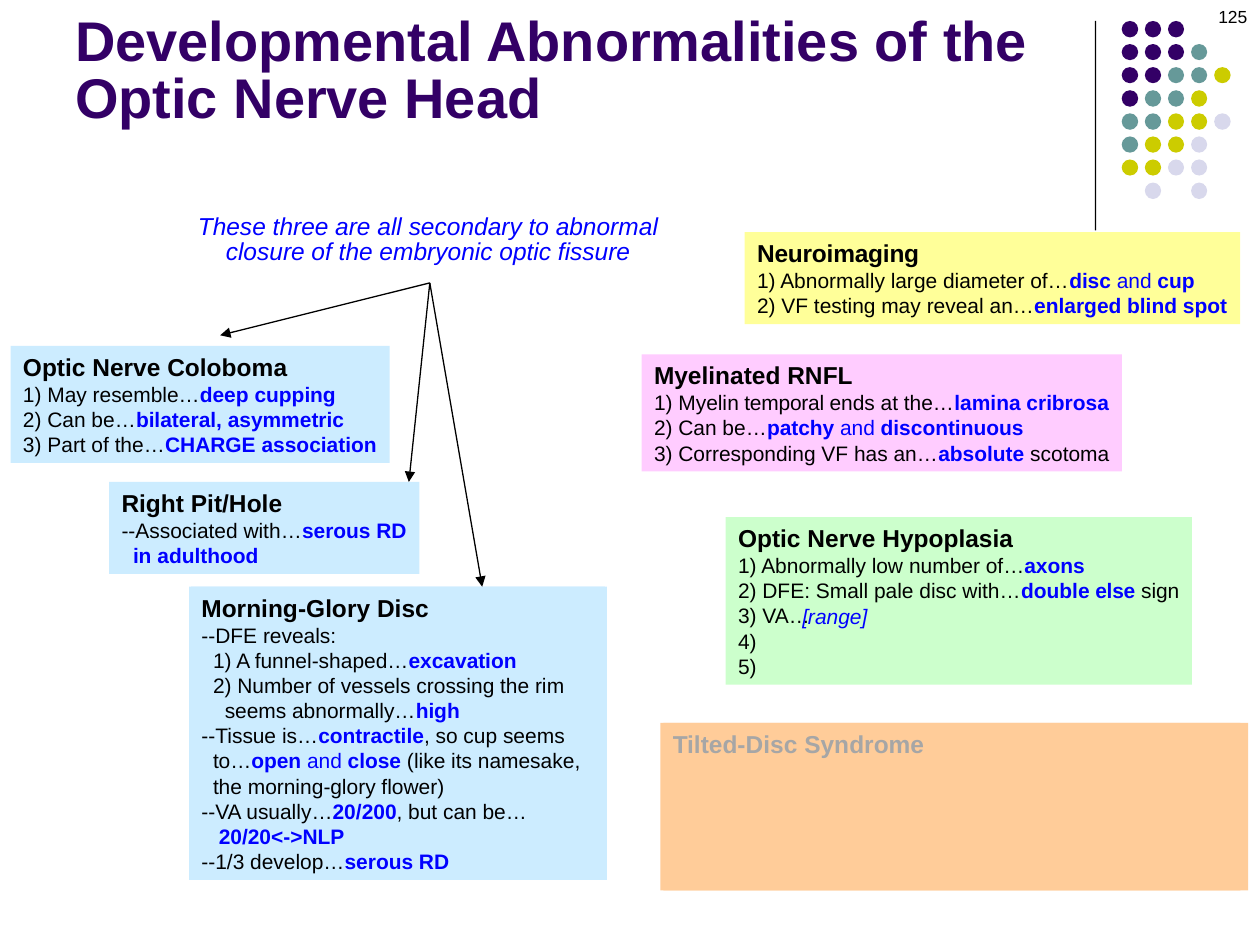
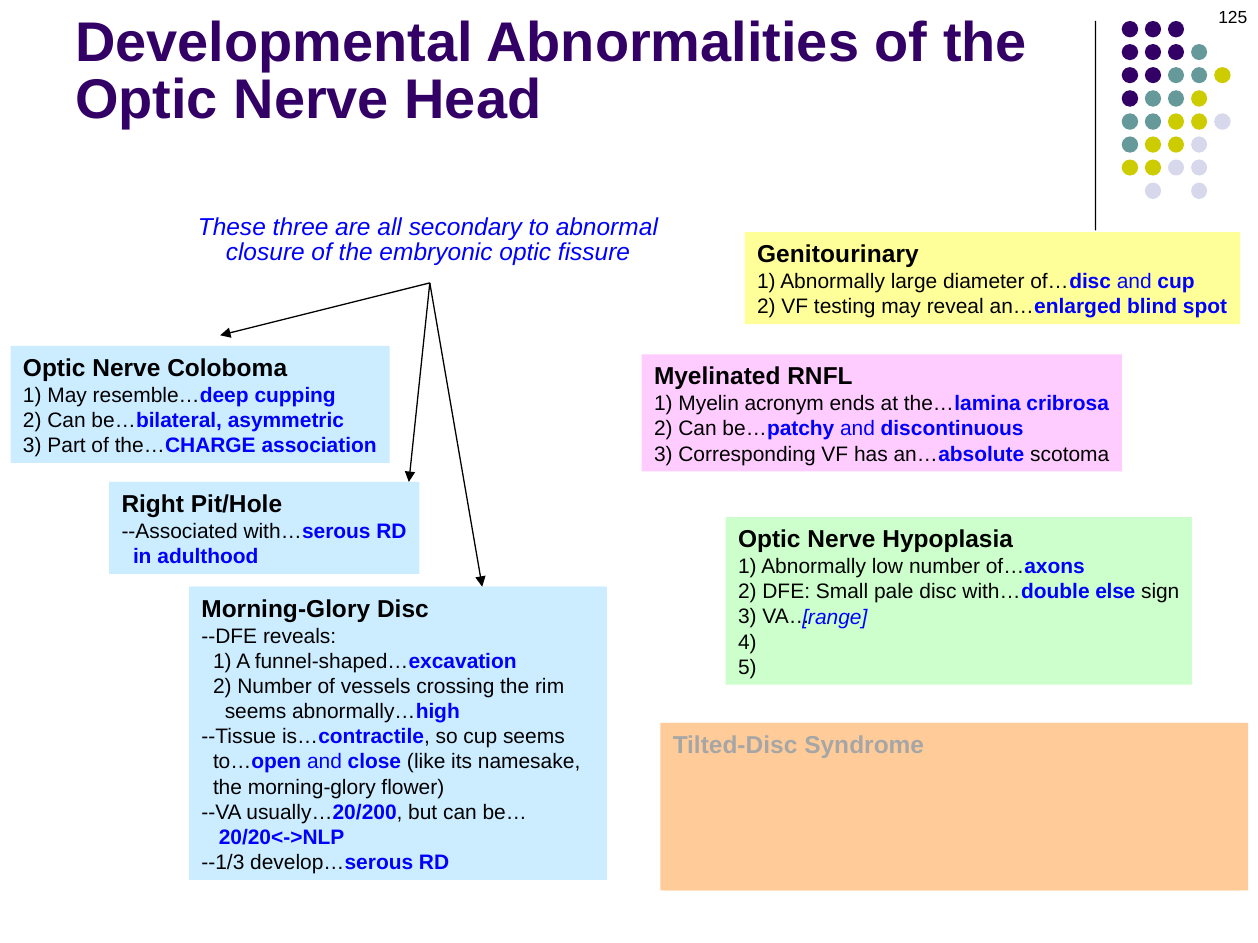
Neuroimaging: Neuroimaging -> Genitourinary (838, 255)
temporal: temporal -> acronym (784, 404)
